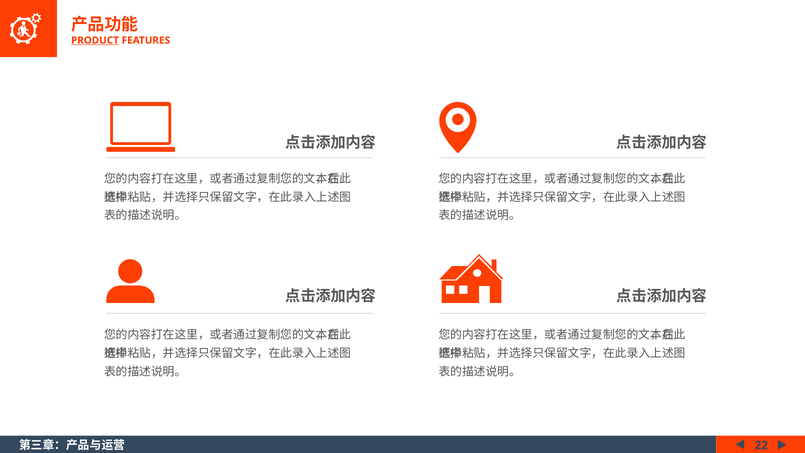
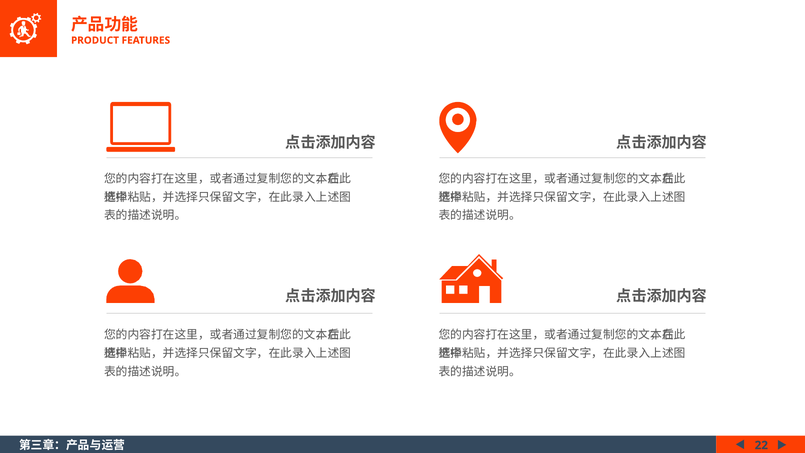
PRODUCT underline: present -> none (95, 40)
